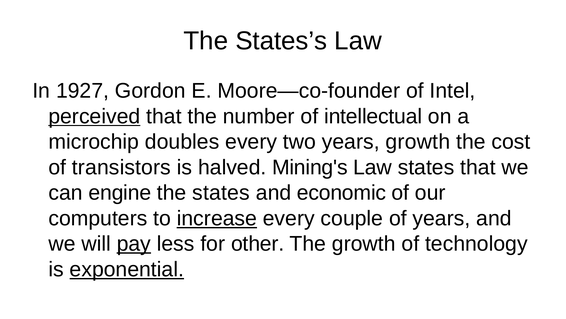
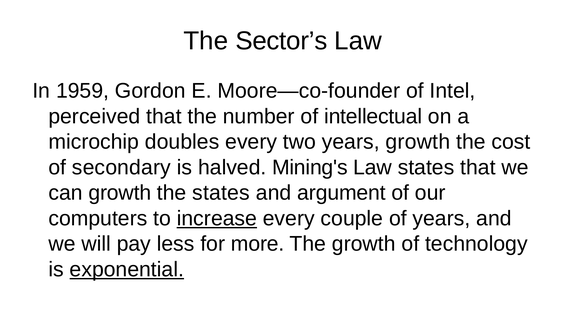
States’s: States’s -> Sector’s (281, 41)
1927: 1927 -> 1959 (83, 91)
perceived underline: present -> none (94, 116)
transistors: transistors -> secondary (121, 167)
can engine: engine -> growth (120, 193)
economic: economic -> argument (341, 193)
pay underline: present -> none (134, 243)
other: other -> more (258, 243)
